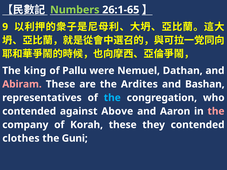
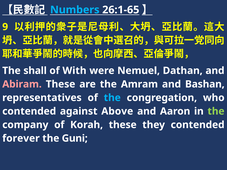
Numbers colour: light green -> light blue (75, 10)
king: king -> shall (35, 71)
Pallu: Pallu -> With (74, 71)
Ardites: Ardites -> Amram (139, 84)
the colour: pink -> light green (216, 111)
clothes: clothes -> forever (21, 139)
